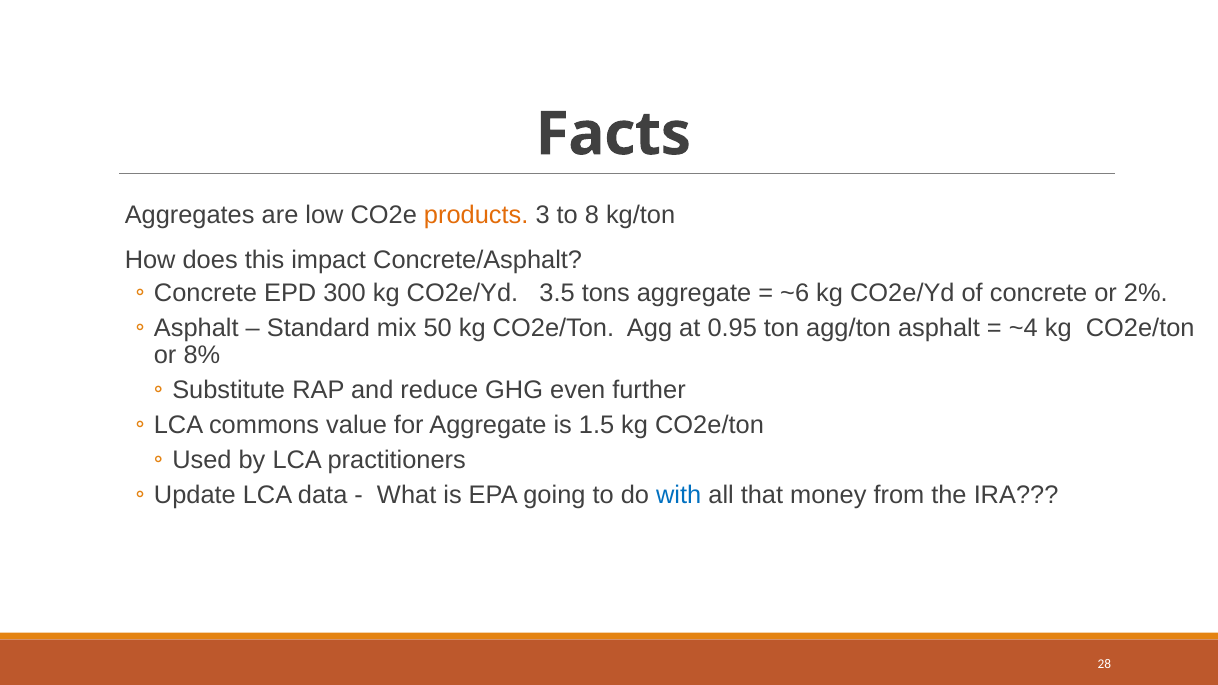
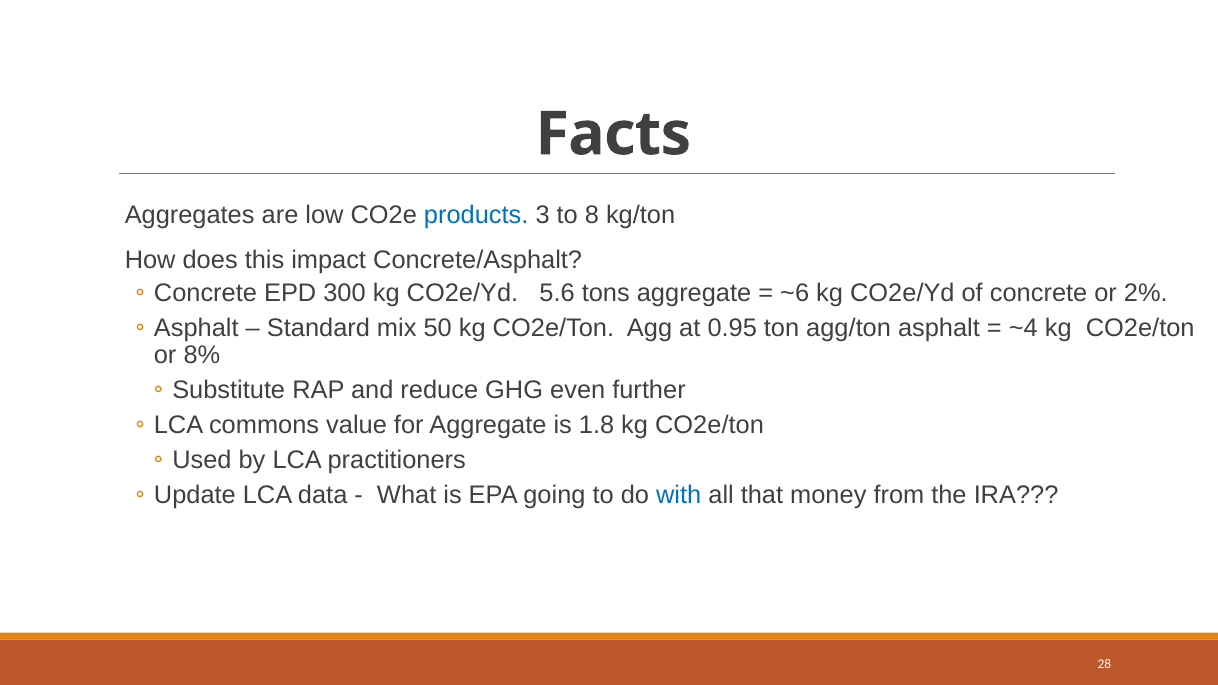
products colour: orange -> blue (476, 215)
3.5: 3.5 -> 5.6 (557, 293)
1.5: 1.5 -> 1.8 (597, 426)
